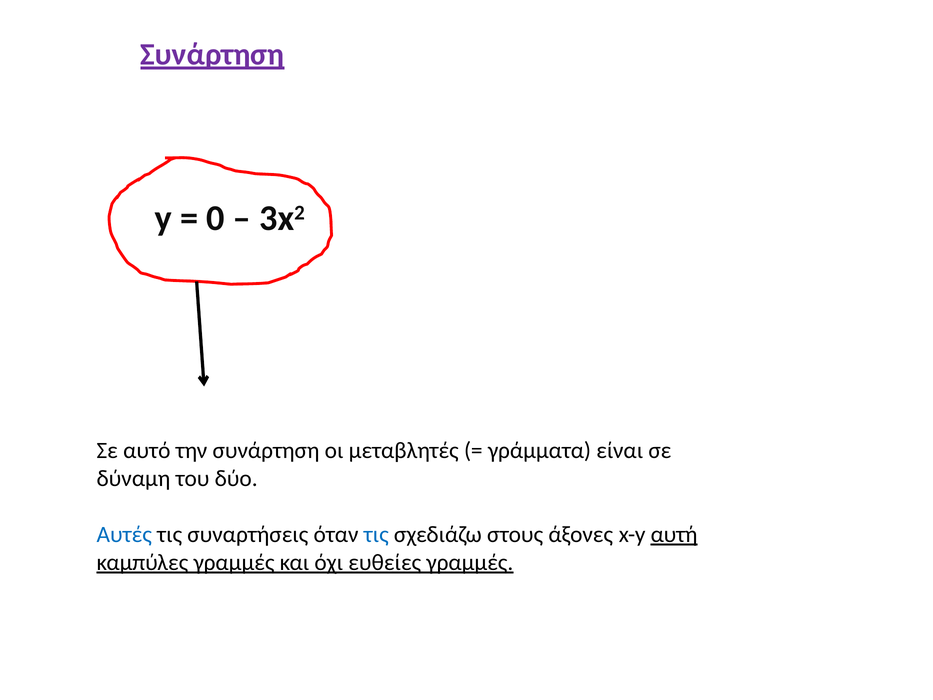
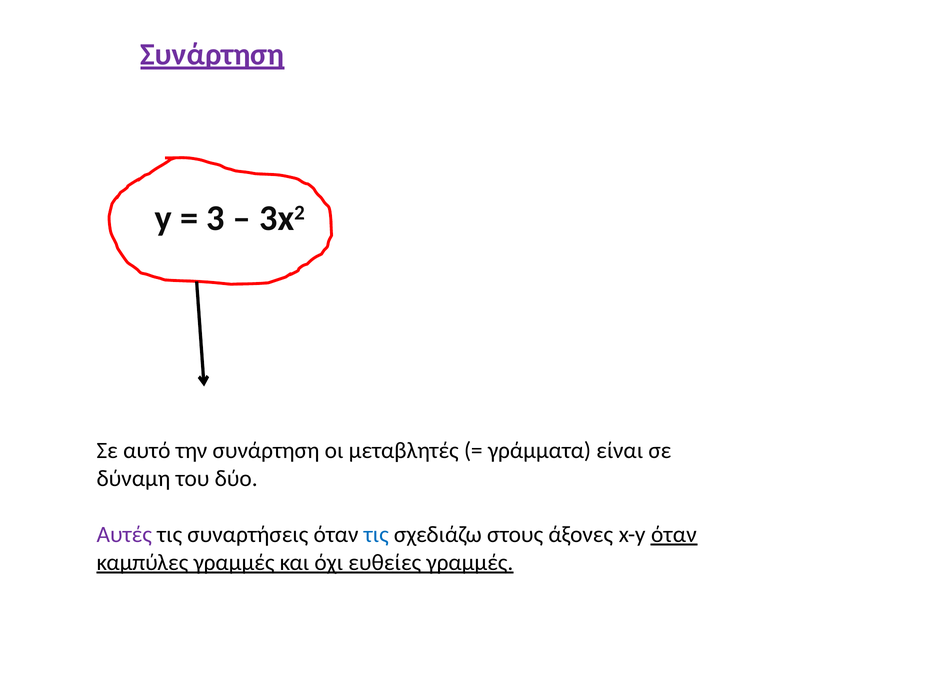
0: 0 -> 3 (216, 218)
Αυτές colour: blue -> purple (124, 534)
x-y αυτή: αυτή -> όταν (674, 534)
